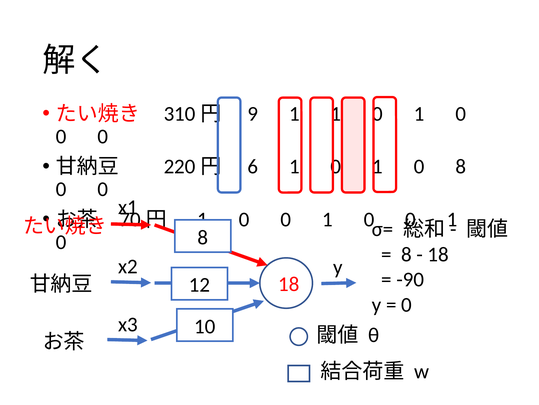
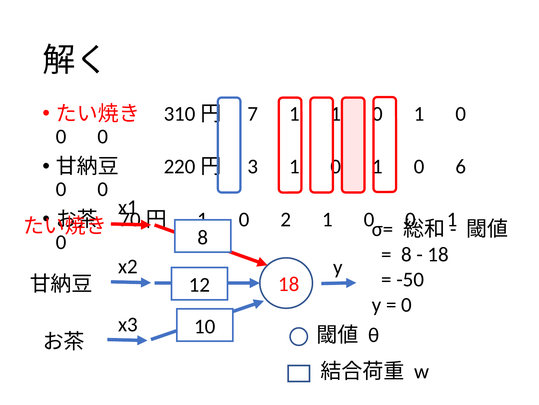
9: 9 -> 7 (253, 114)
6: 6 -> 3 (253, 166)
0 8: 8 -> 6 (461, 166)
0: 0 -> 2 (286, 219)
-90: -90 -> -50 (410, 279)
